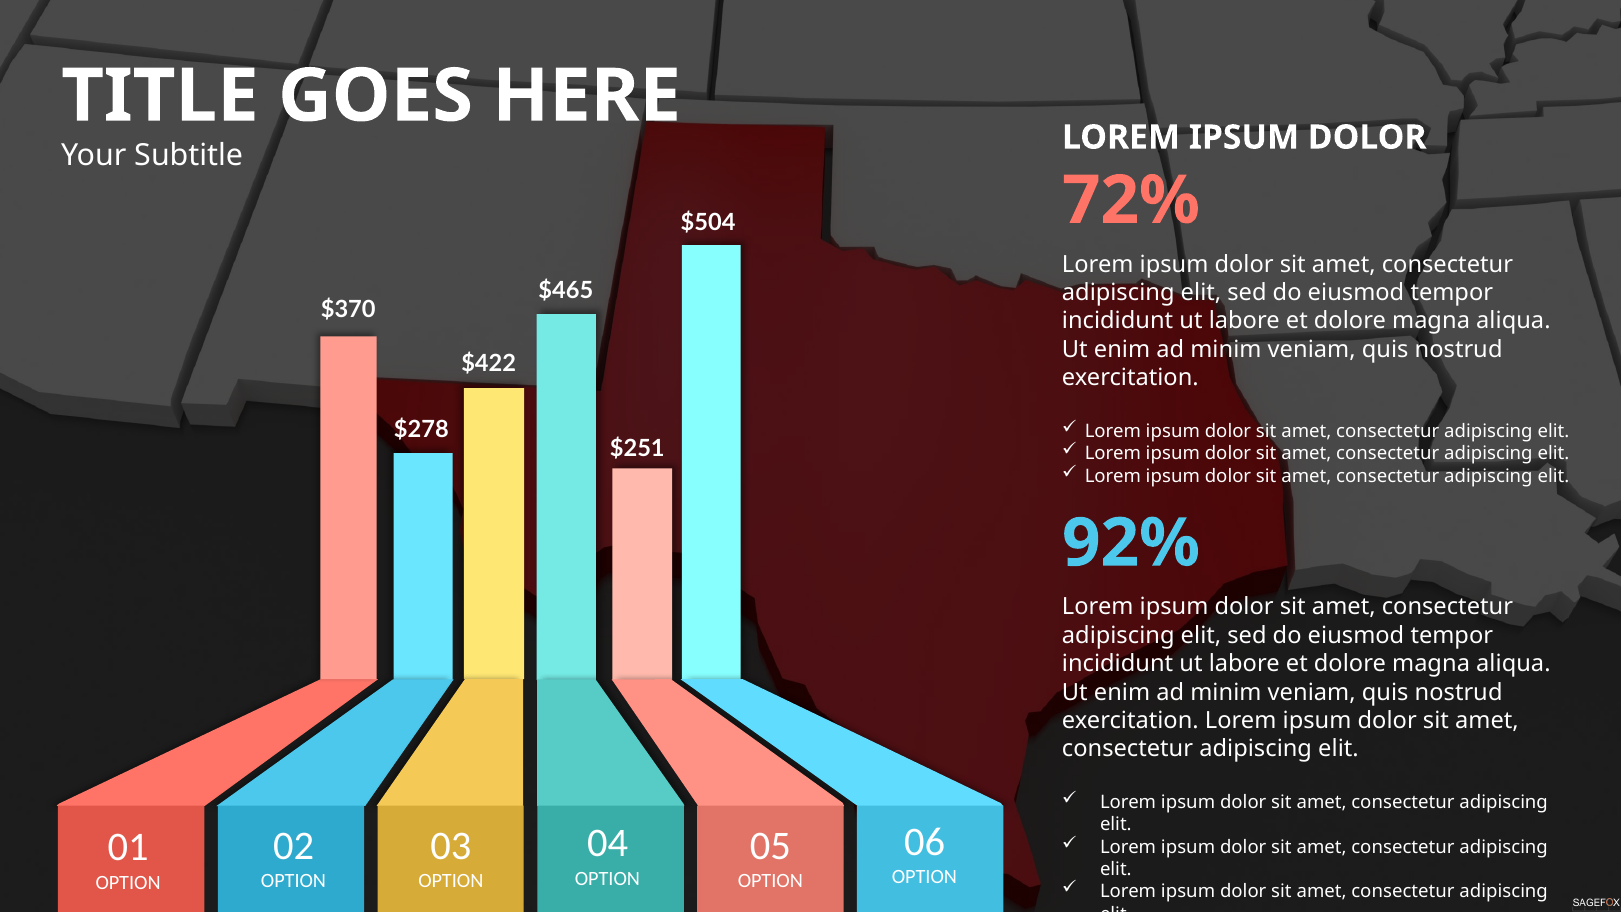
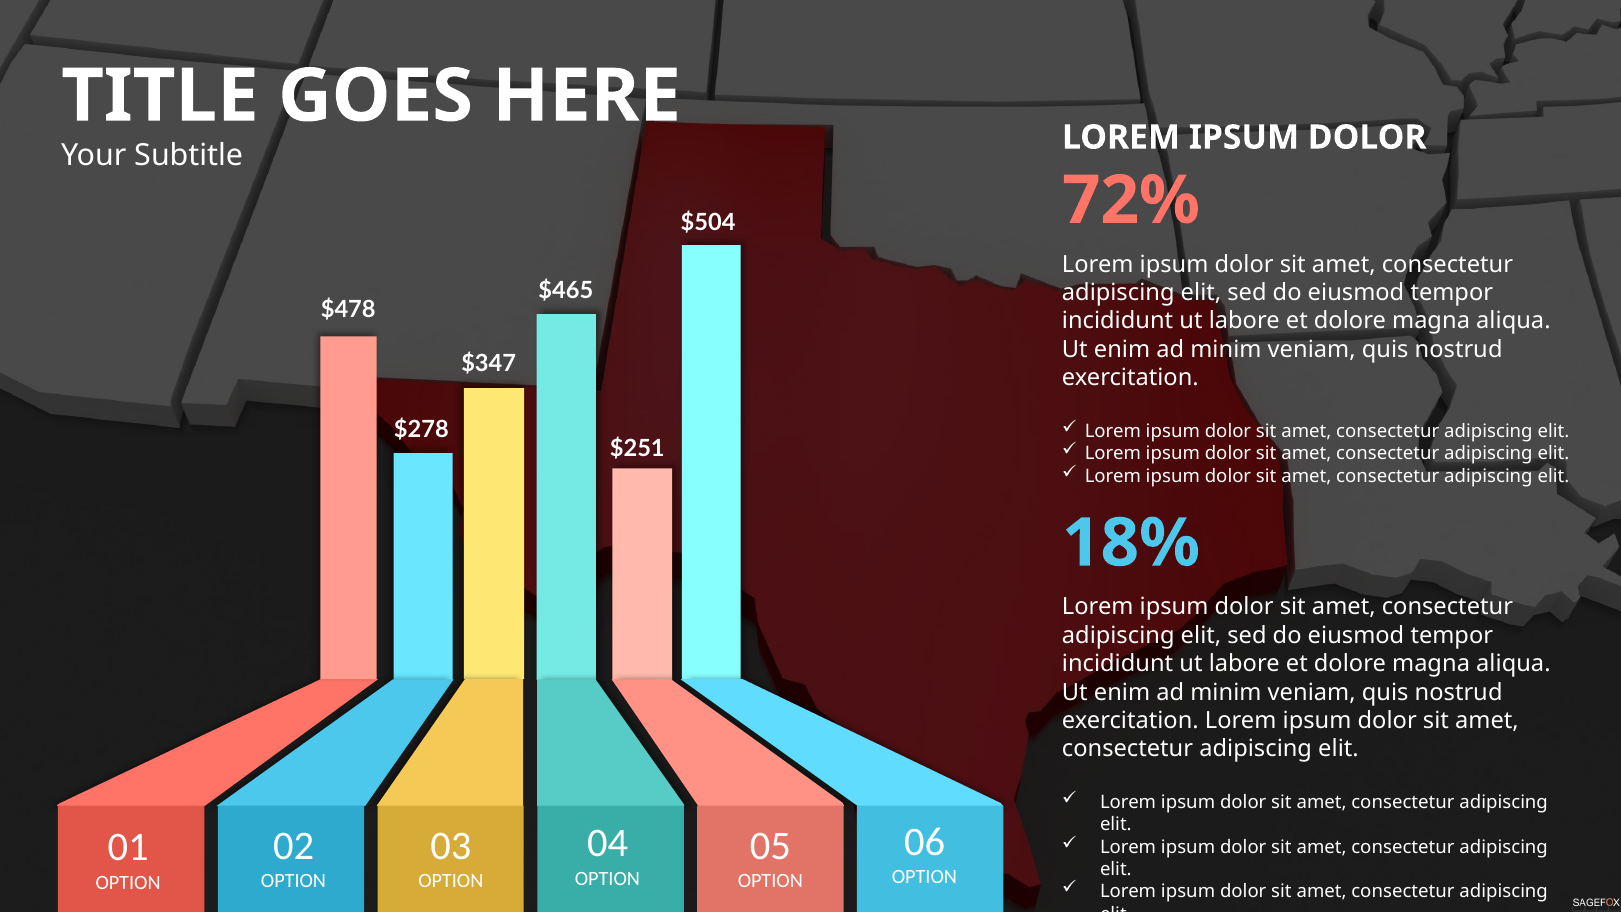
$370: $370 -> $478 (348, 310)
$422: $422 -> $347 (489, 364)
92%: 92% -> 18% (1131, 543)
